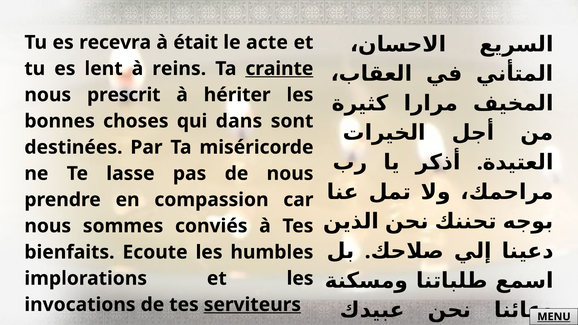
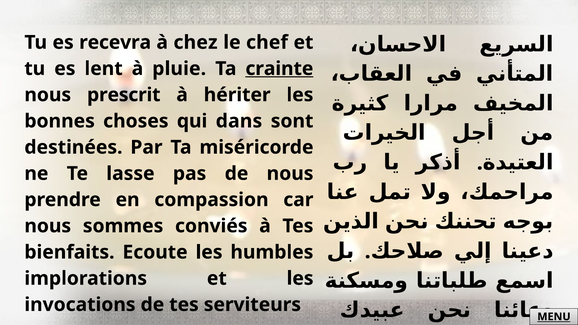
était: était -> chez (196, 42)
acte: acte -> chef (267, 42)
reins: reins -> pluie (179, 69)
serviteurs underline: present -> none (252, 305)
